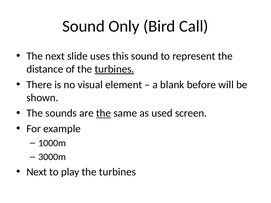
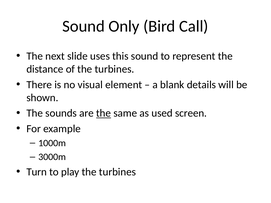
turbines underline: present -> none (114, 69)
before: before -> details (201, 85)
Next: Next -> Turn (37, 172)
